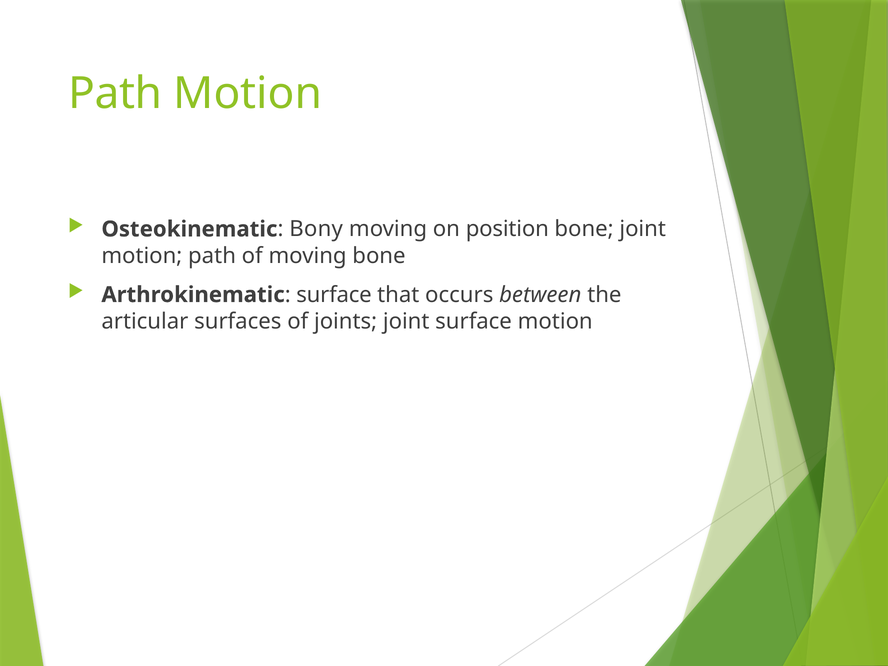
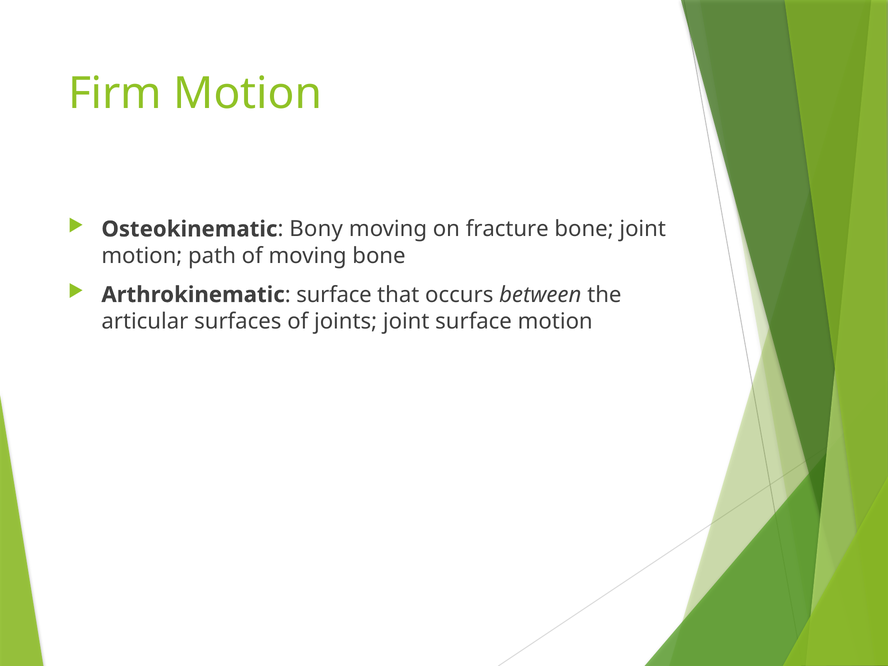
Path: Path -> Firm (115, 93)
position: position -> fracture (507, 229)
